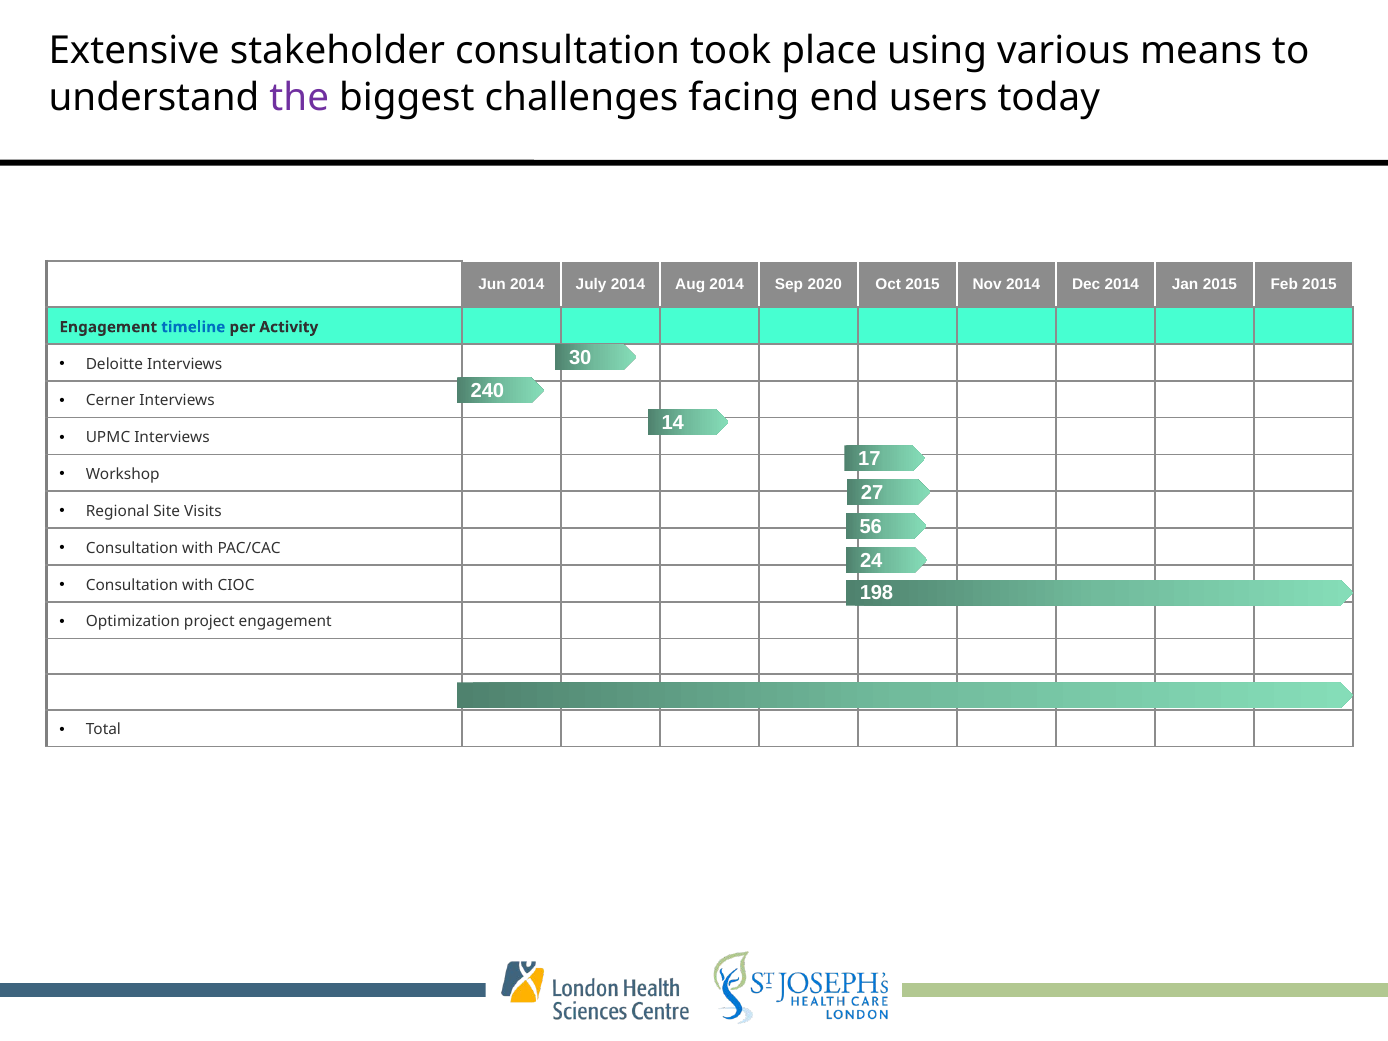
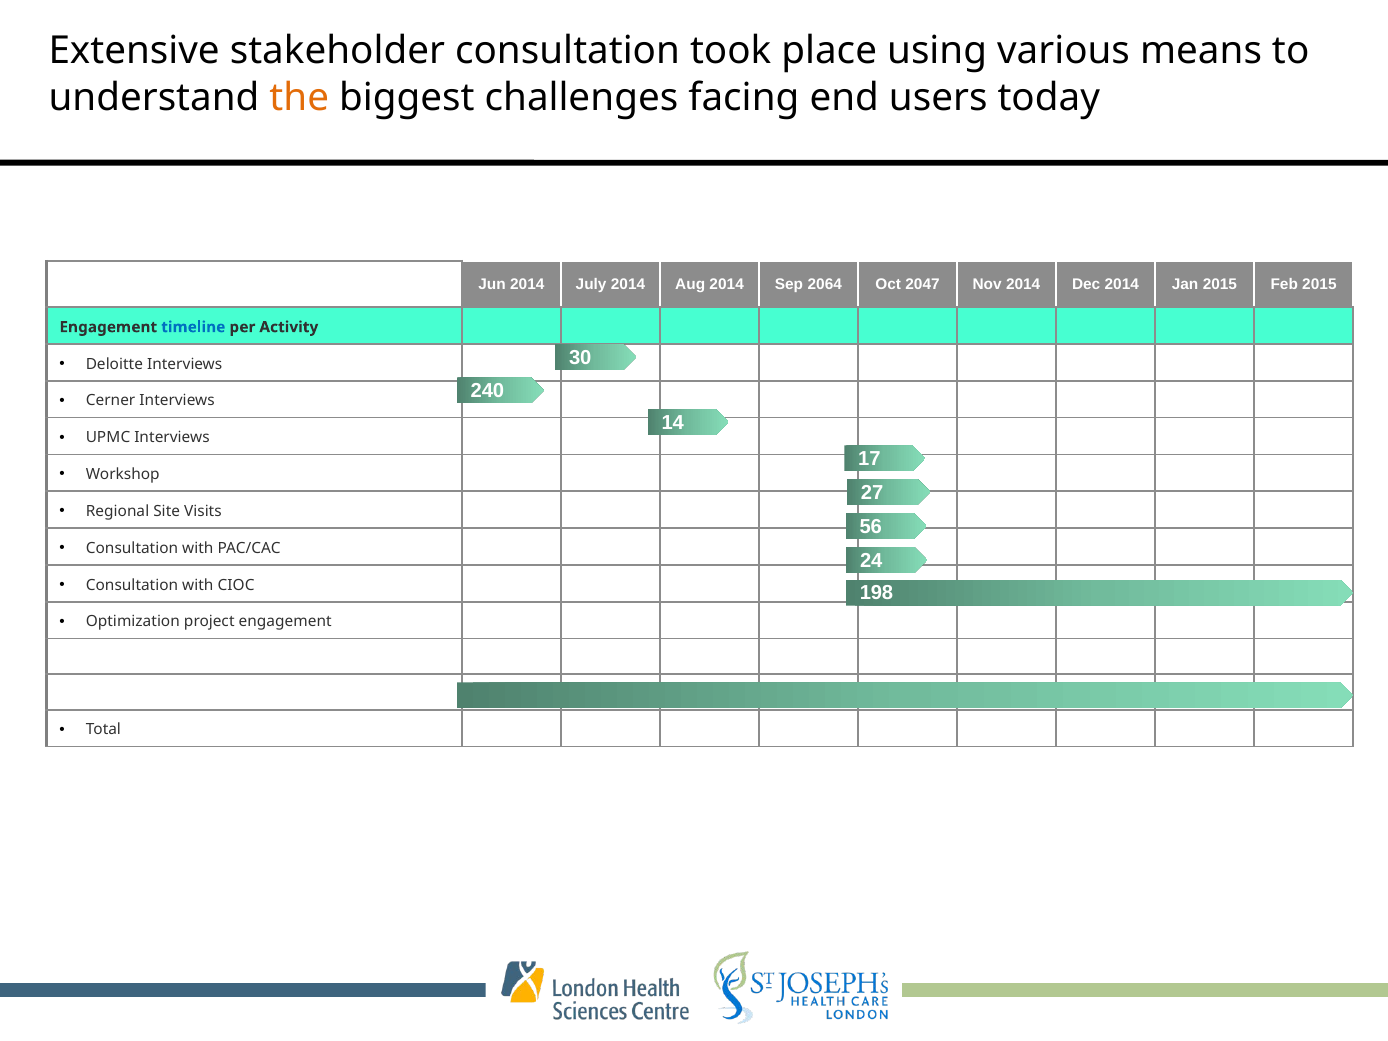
the colour: purple -> orange (299, 97)
2020: 2020 -> 2064 (825, 285)
Oct 2015: 2015 -> 2047 (923, 285)
